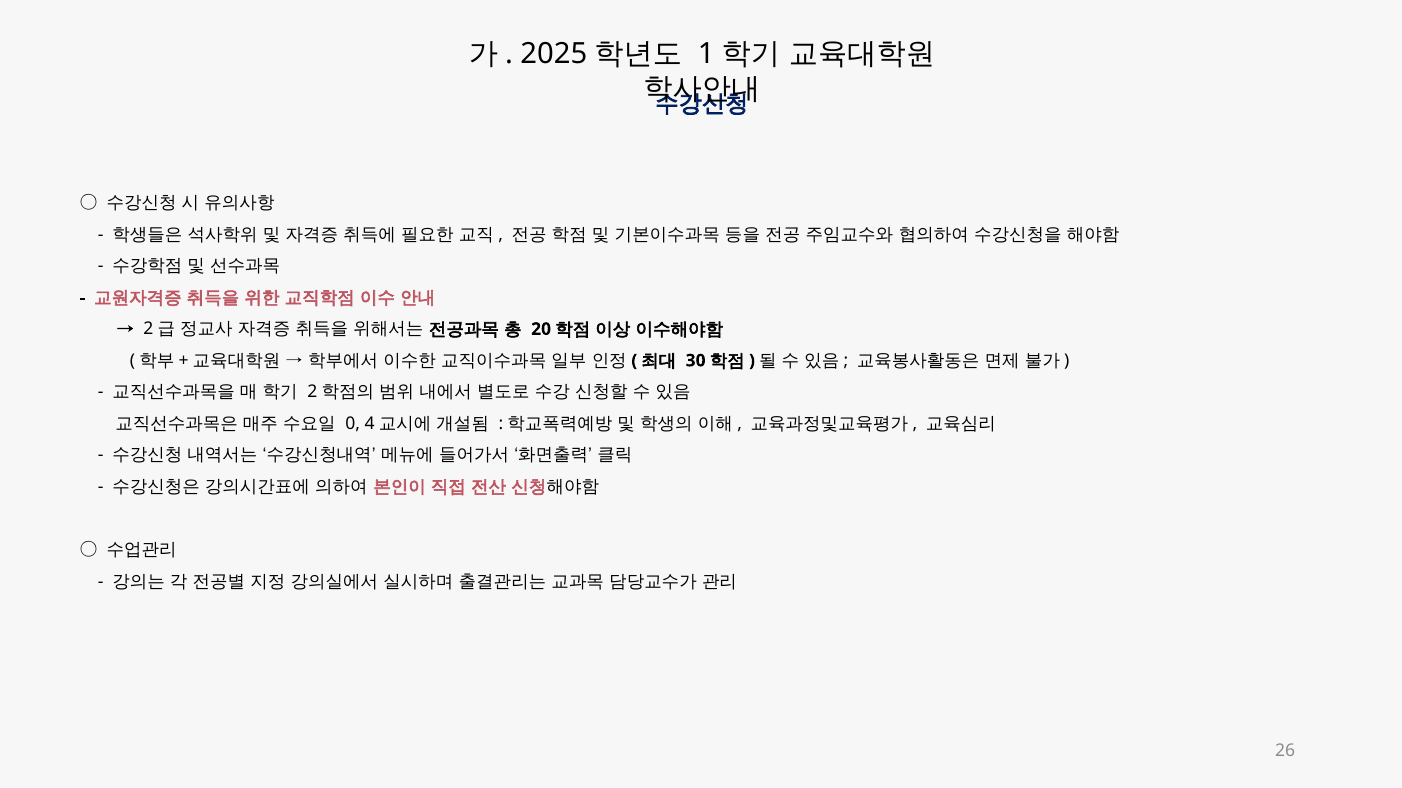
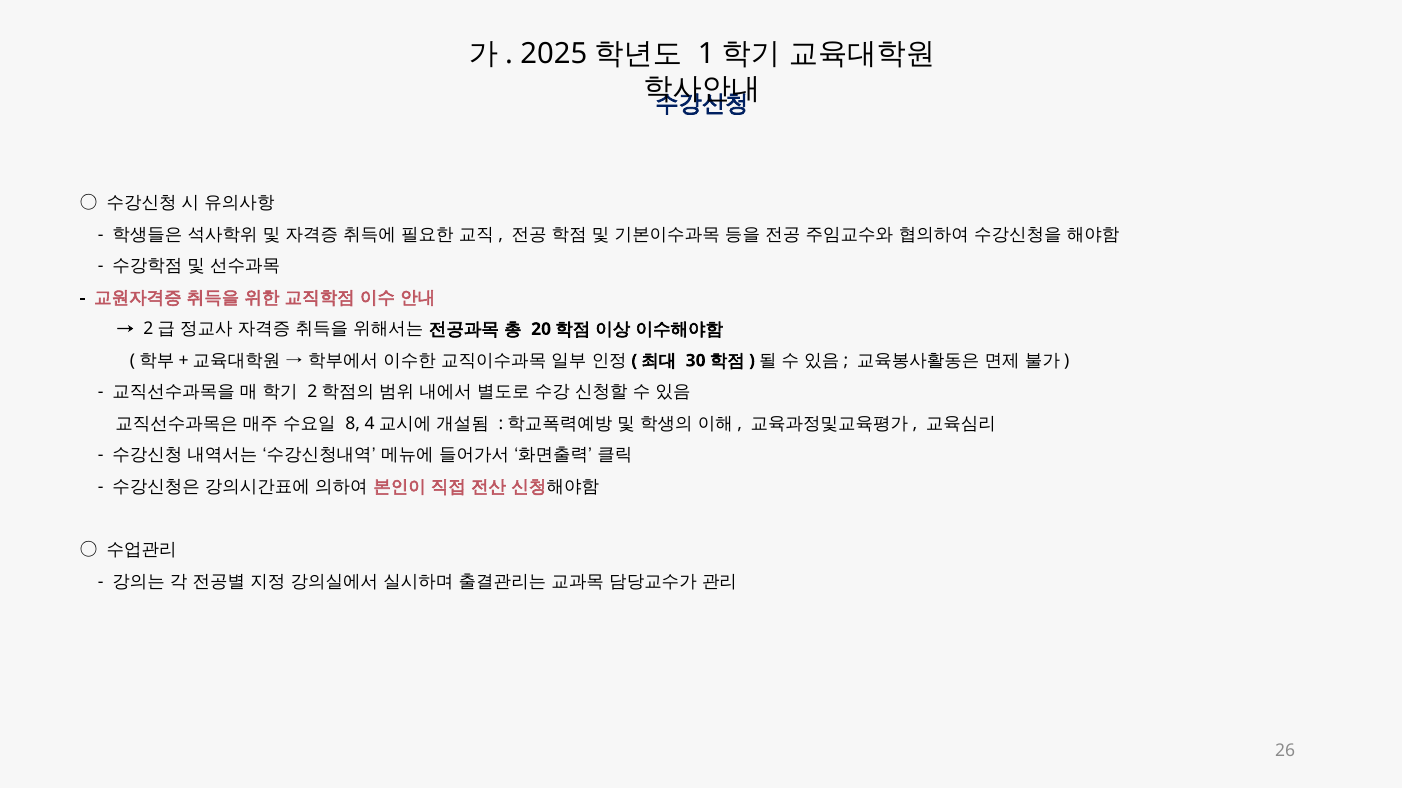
0: 0 -> 8 (353, 424)
